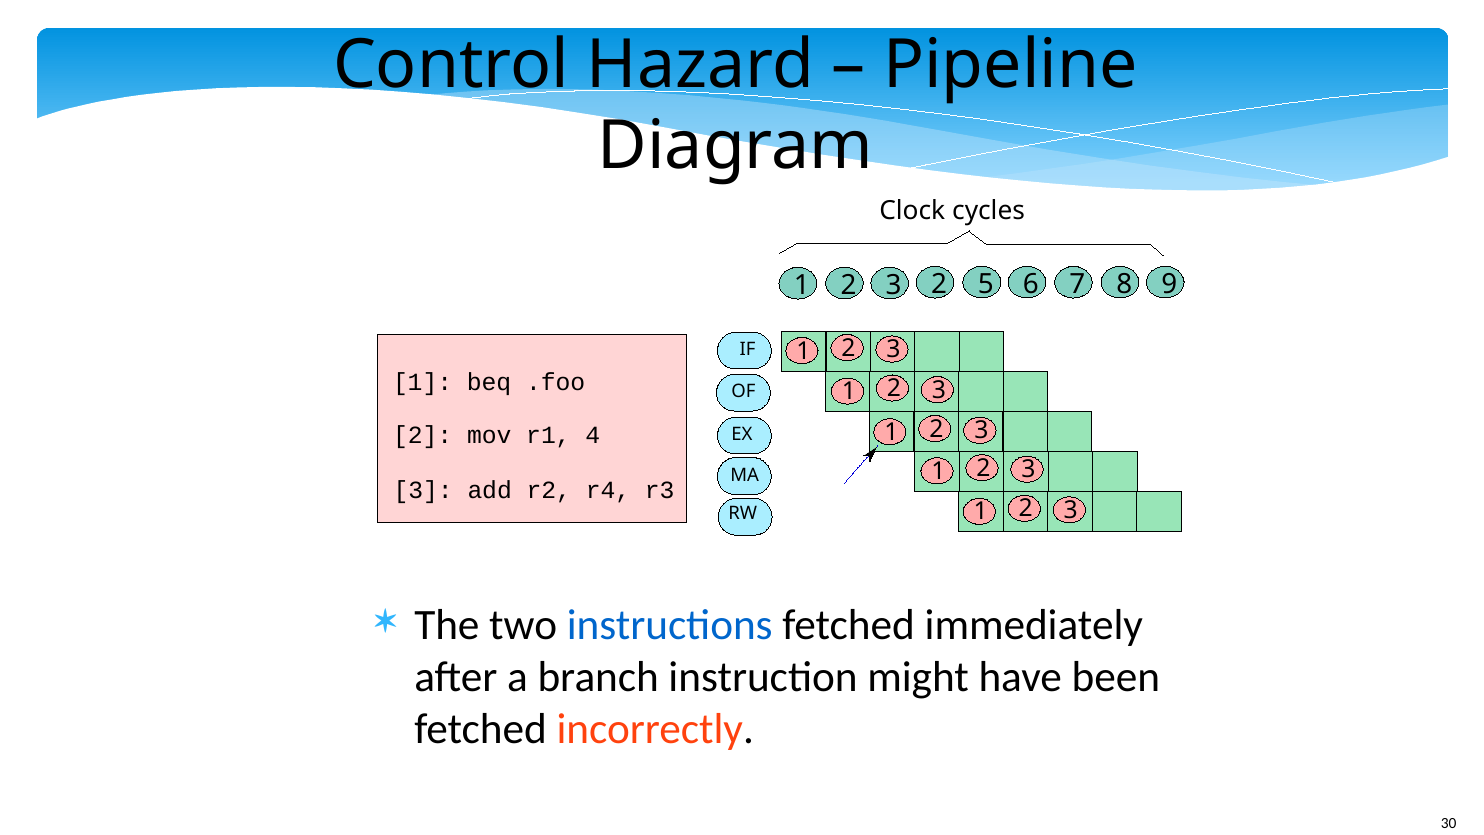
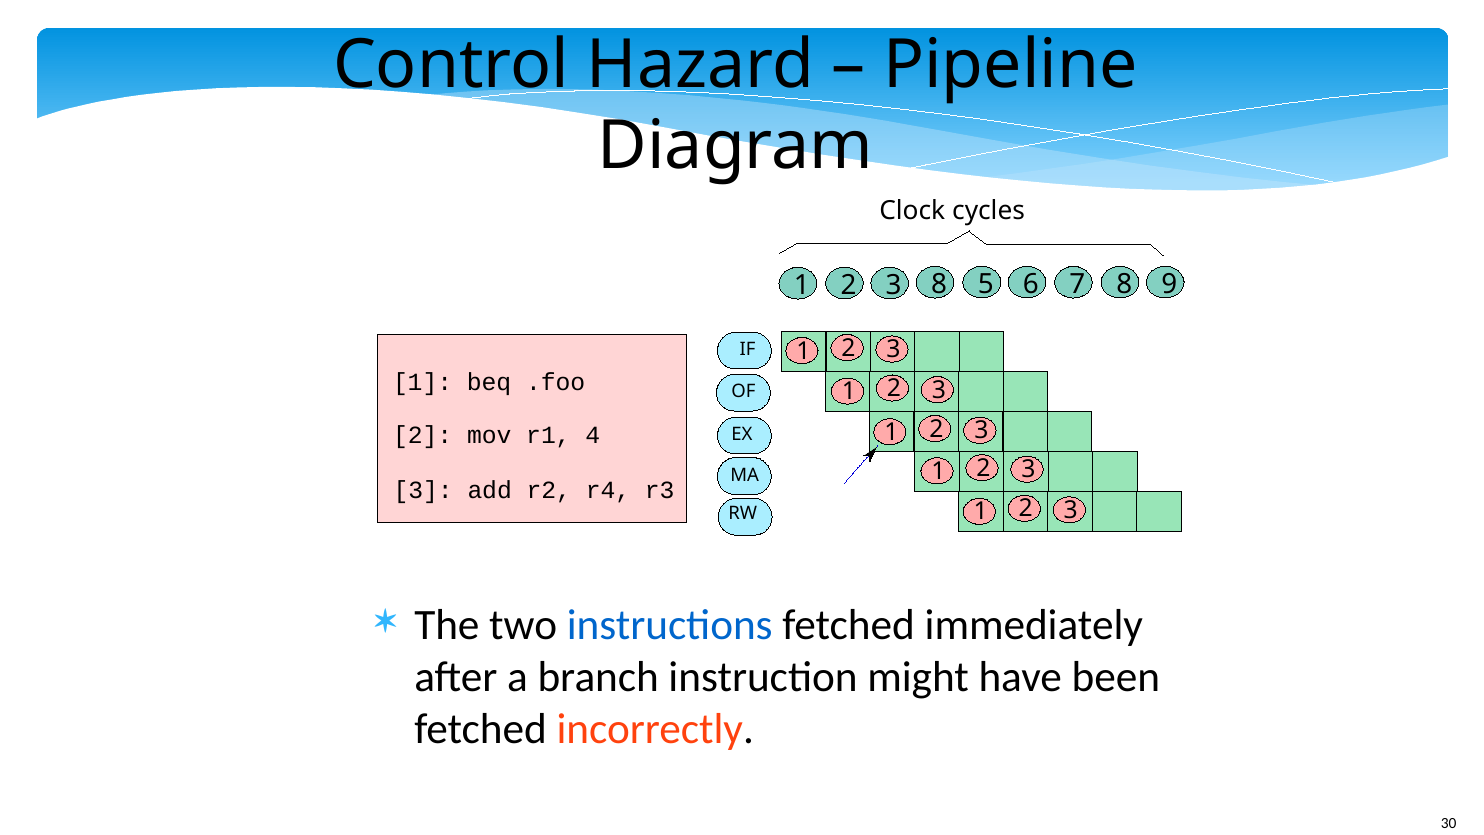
3 2: 2 -> 8 (939, 284)
